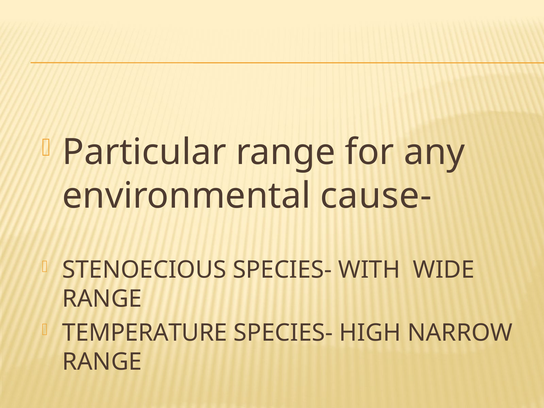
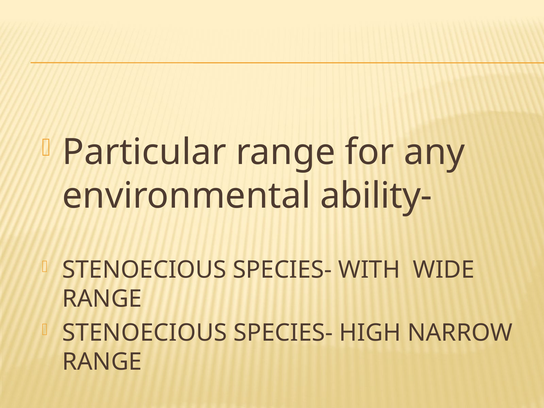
cause-: cause- -> ability- (376, 196)
TEMPERATURE: TEMPERATURE -> STENOECIOUS (145, 333)
